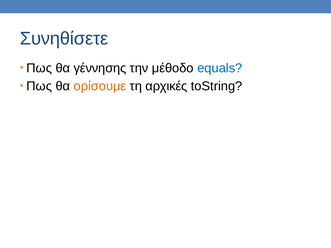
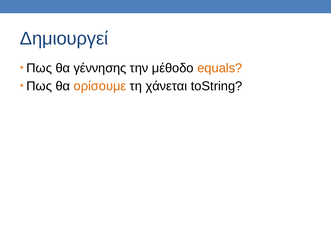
Συνηθίσετε: Συνηθίσετε -> Δημιουργεί (64, 39)
equals colour: blue -> orange (220, 68)
αρχικές: αρχικές -> χάνεται (166, 86)
